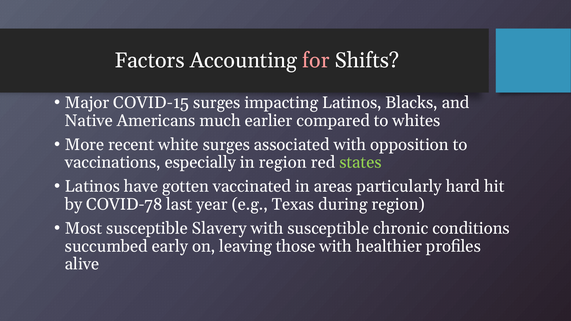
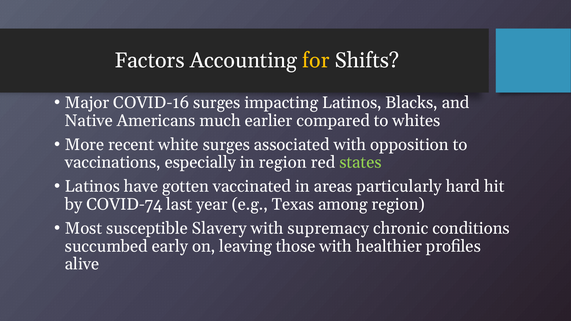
for colour: pink -> yellow (316, 60)
COVID-15: COVID-15 -> COVID-16 (151, 103)
COVID-78: COVID-78 -> COVID-74 (124, 204)
during: during -> among (343, 204)
with susceptible: susceptible -> supremacy (328, 228)
